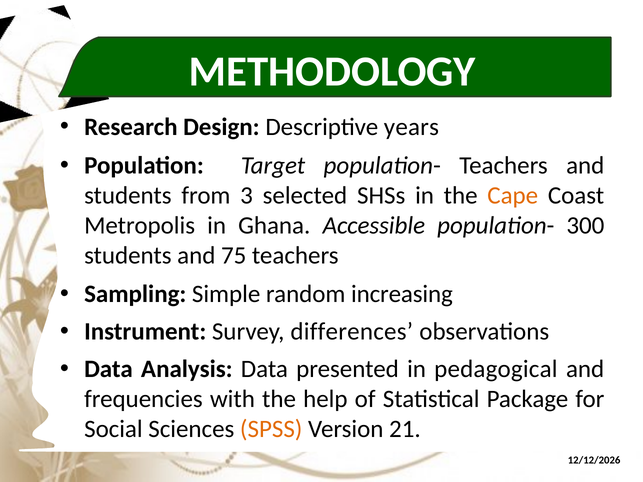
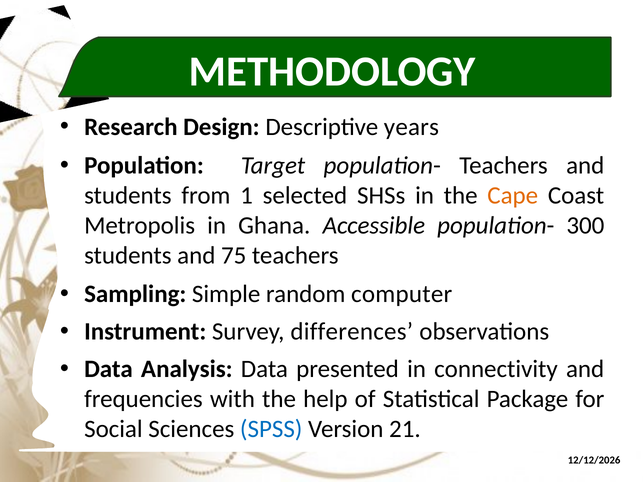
3: 3 -> 1 (247, 196)
increasing: increasing -> computer (402, 294)
pedagogical: pedagogical -> connectivity (496, 369)
SPSS colour: orange -> blue (271, 429)
